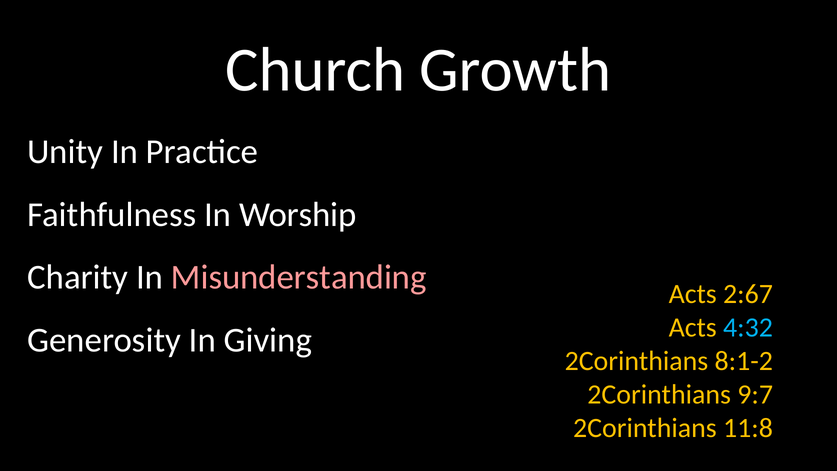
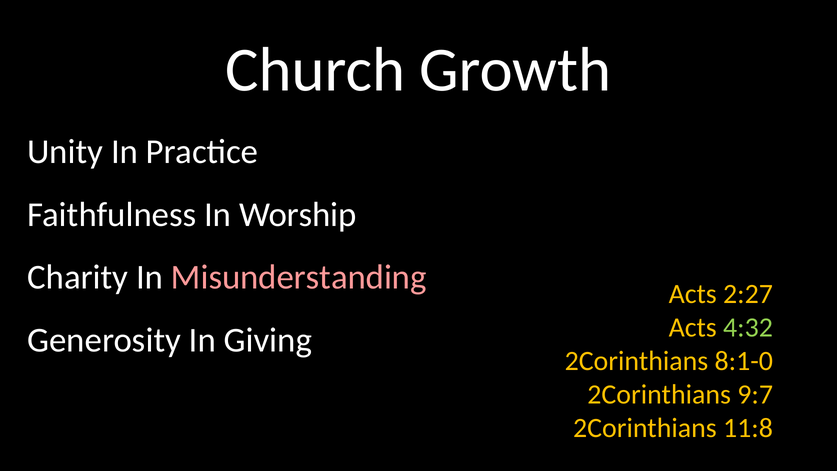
2:67: 2:67 -> 2:27 (748, 294)
4:32 colour: light blue -> light green (748, 327)
8:1-2: 8:1-2 -> 8:1-0 (744, 361)
